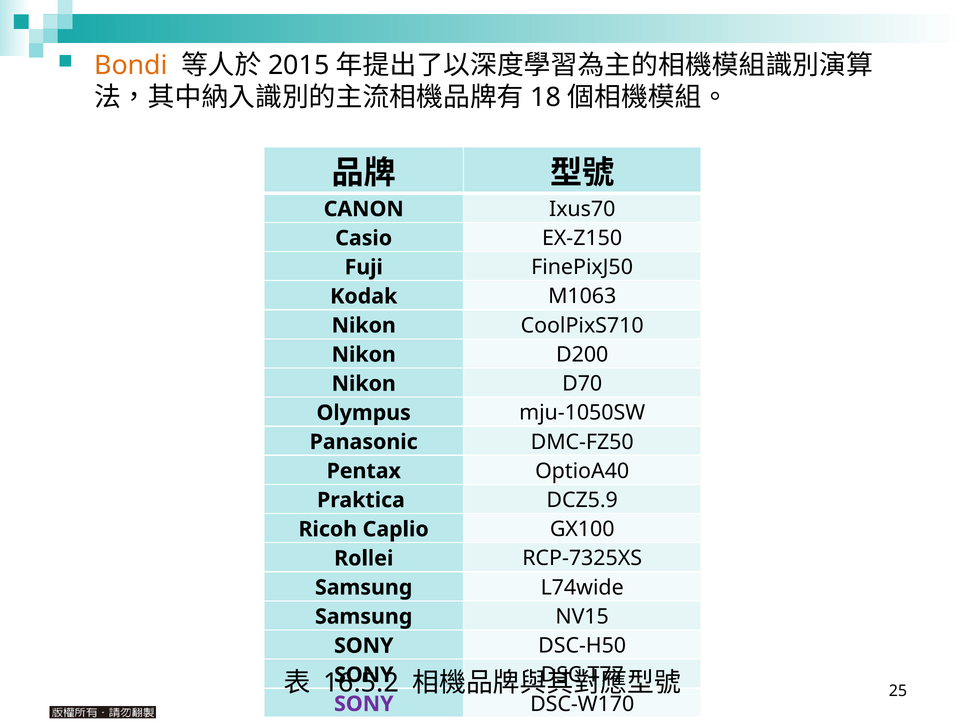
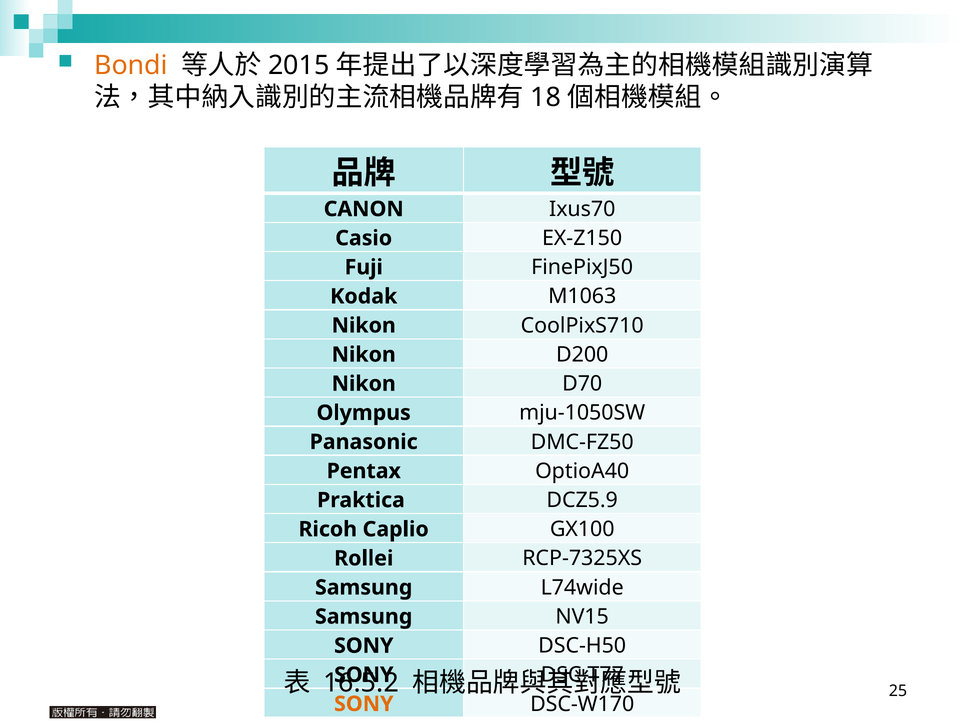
SONY colour: purple -> orange (364, 705)
